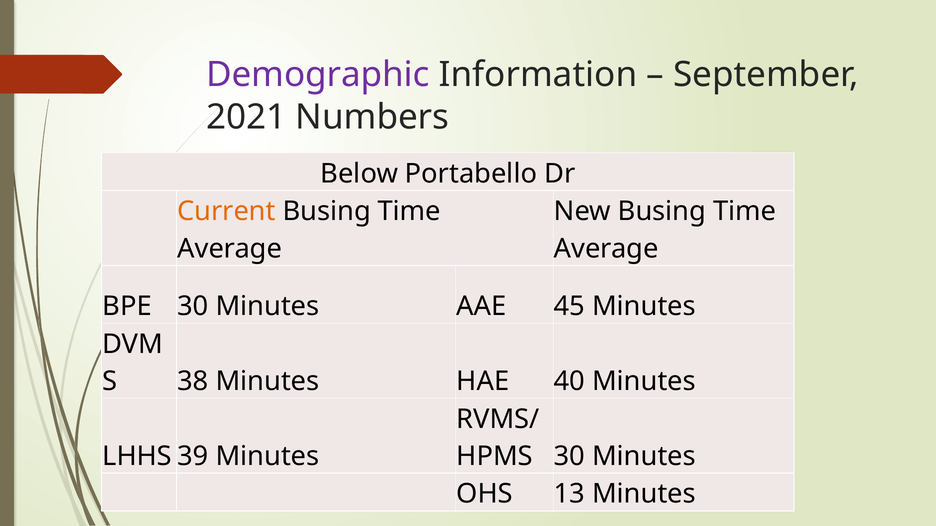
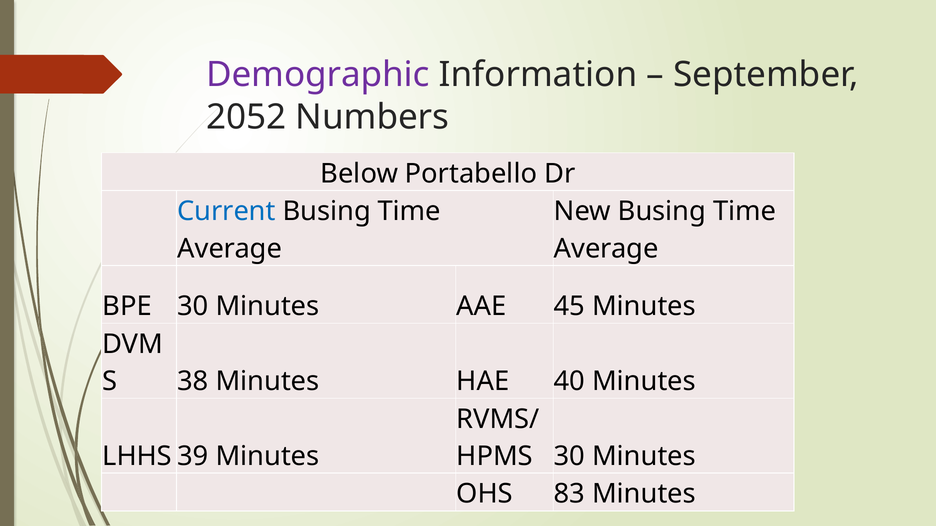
2021: 2021 -> 2052 (246, 117)
Current colour: orange -> blue (226, 212)
13: 13 -> 83 (569, 494)
